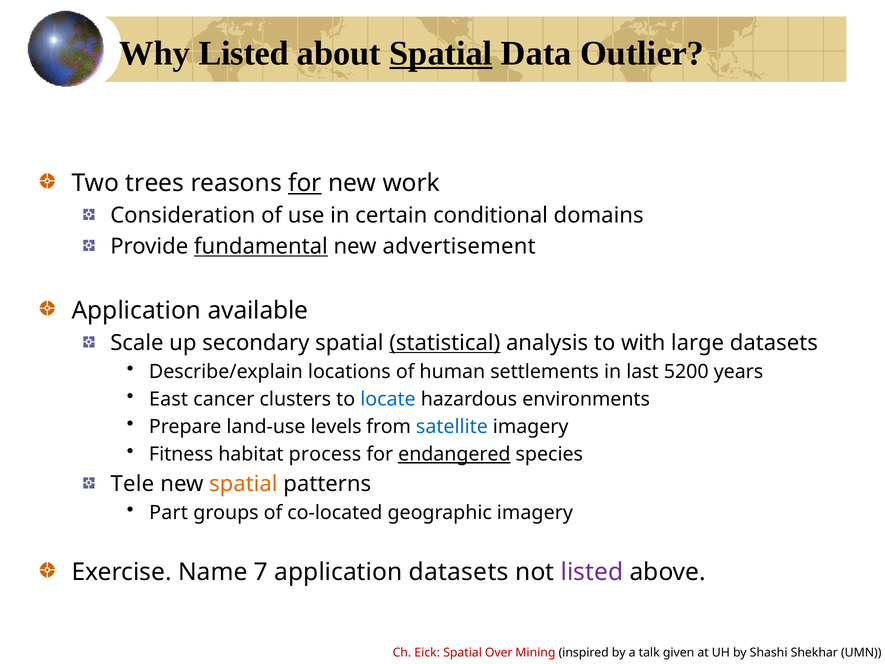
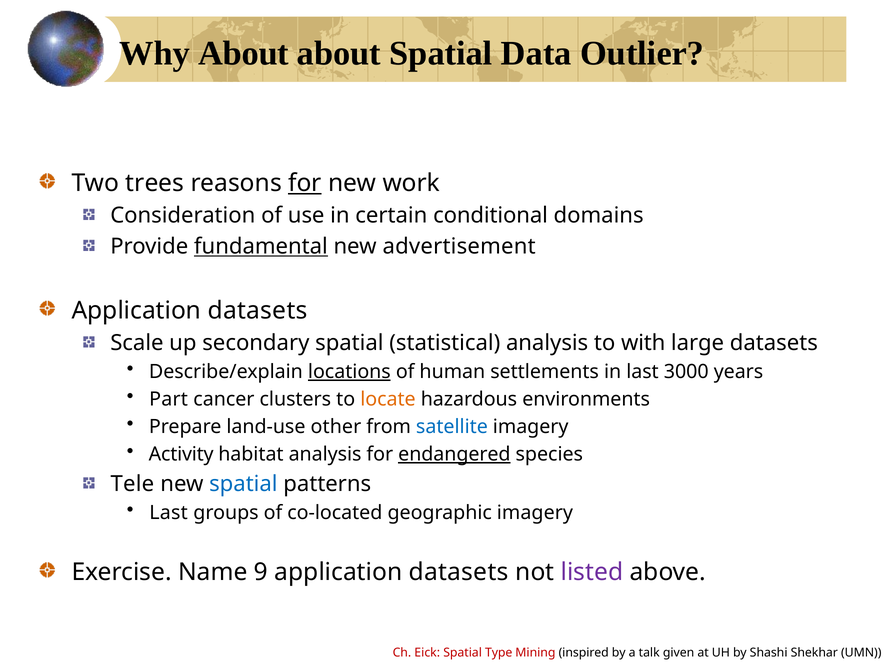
Why Listed: Listed -> About (244, 53)
Spatial underline: present -> none (441, 53)
available: available -> datasets (258, 311)
statistical underline: present -> none (445, 343)
locations underline: none -> present (349, 372)
5200: 5200 -> 3000 (686, 372)
East: East -> Part (169, 399)
locate colour: blue -> orange (388, 399)
levels: levels -> other (336, 427)
Fitness: Fitness -> Activity (181, 454)
habitat process: process -> analysis (325, 454)
spatial colour: orange -> blue (243, 484)
Part: Part -> Last (169, 513)
7: 7 -> 9 (261, 572)
Over: Over -> Type (499, 652)
